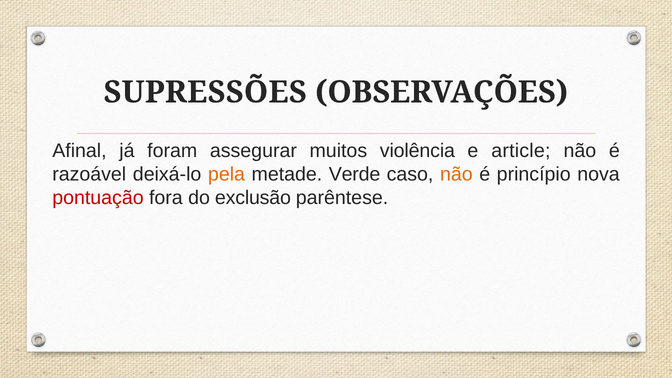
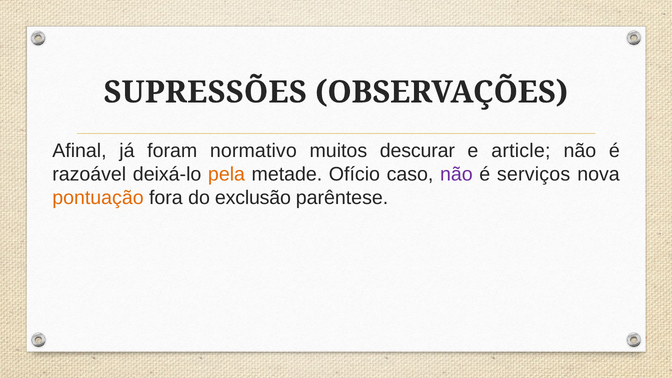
assegurar: assegurar -> normativo (253, 151)
violência: violência -> descurar (417, 151)
Verde: Verde -> Ofício (354, 174)
não colour: orange -> purple (456, 174)
princípio: princípio -> serviços (534, 174)
pontuação colour: red -> orange (98, 198)
